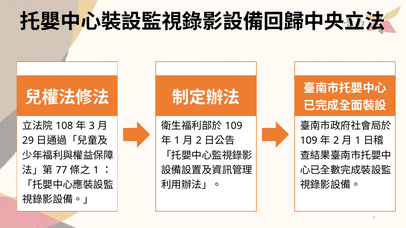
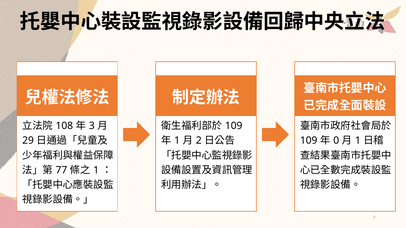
2: 2 -> 0 (336, 141)
